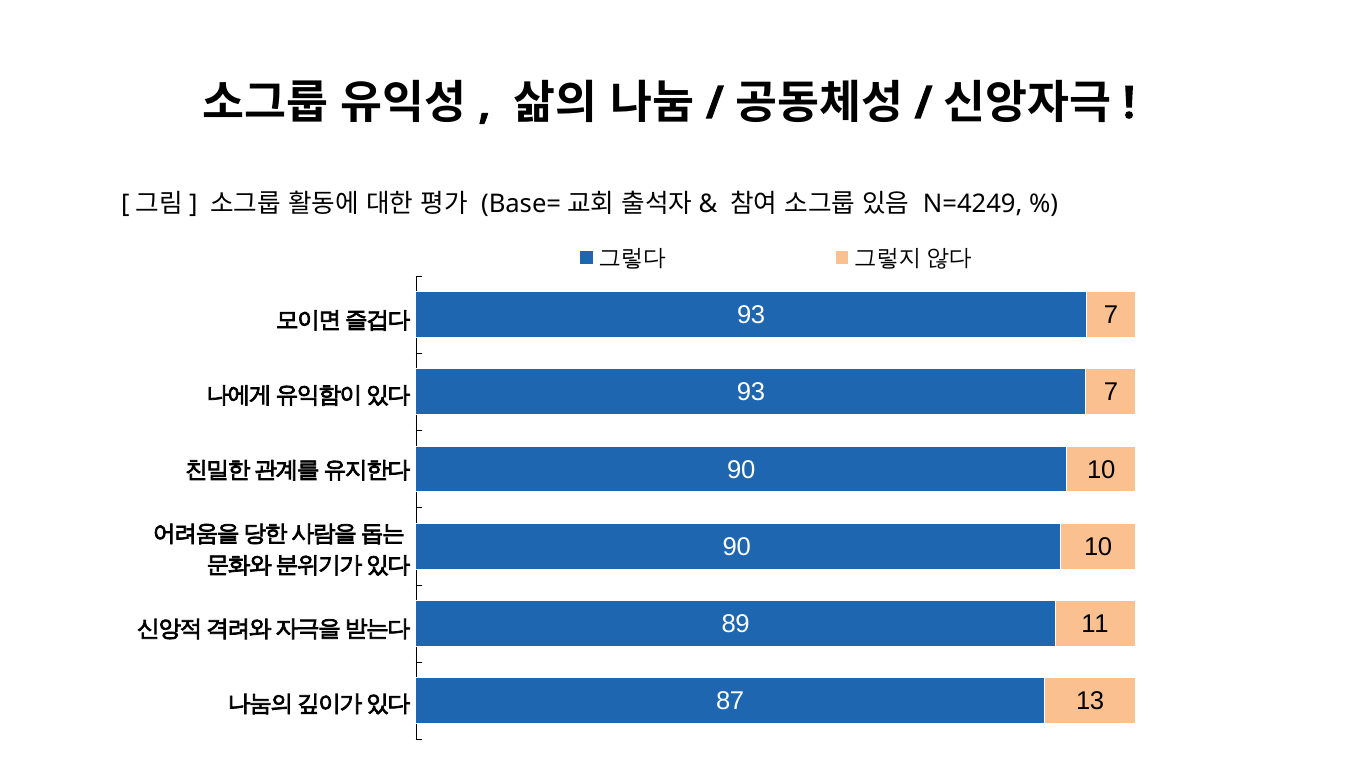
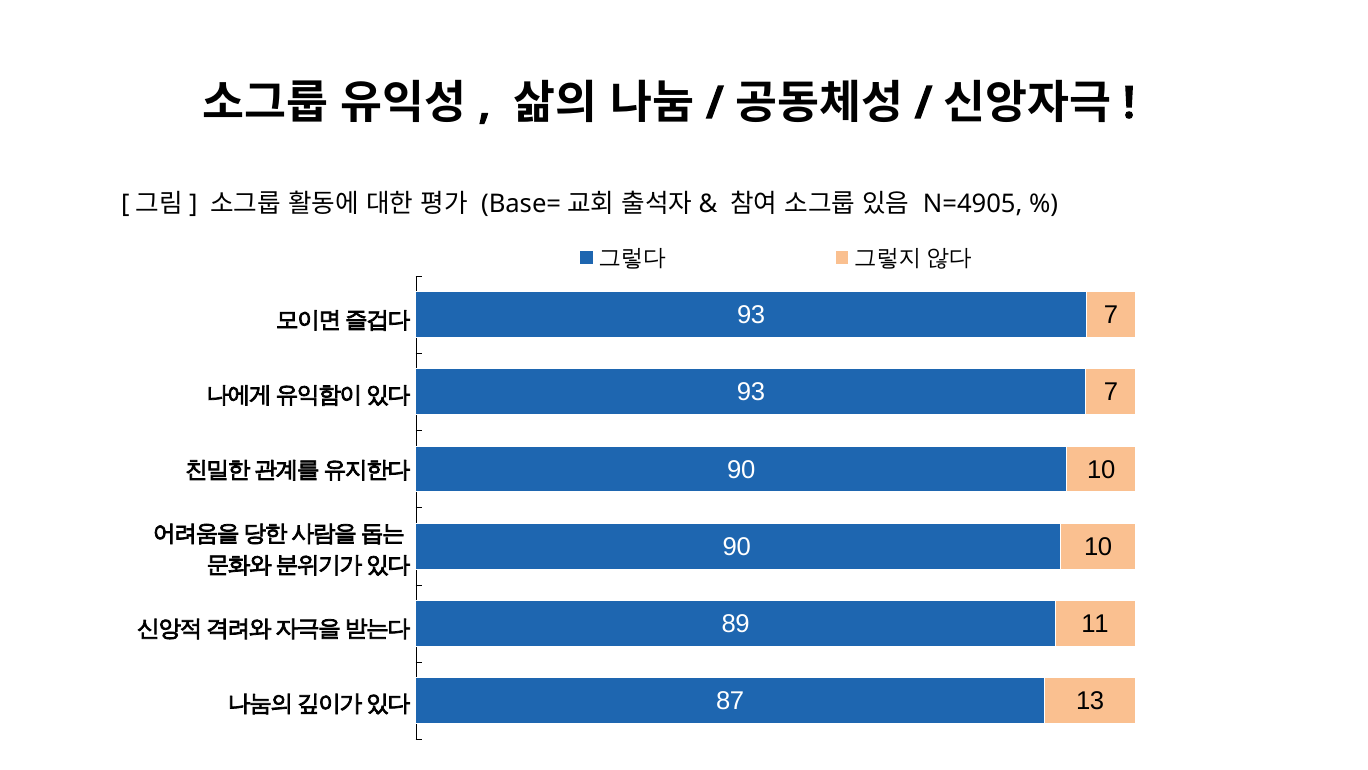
N=4249: N=4249 -> N=4905 (973, 203)
